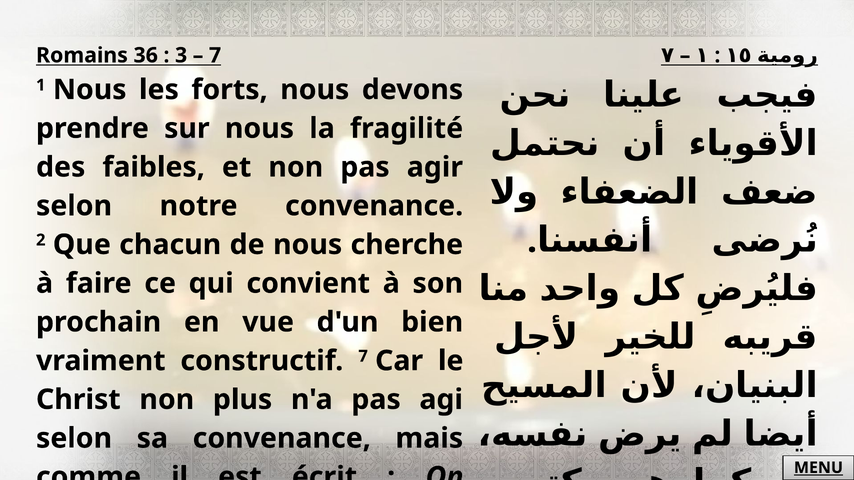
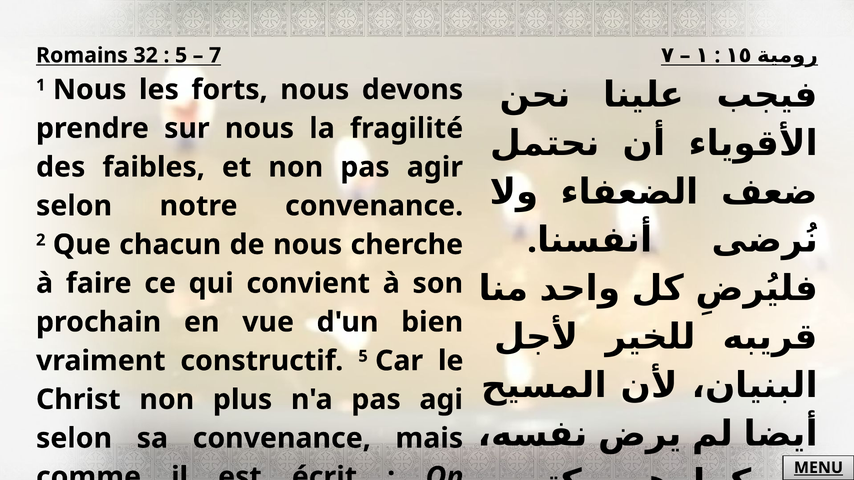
36: 36 -> 32 (146, 55)
3: 3 -> 5 (181, 55)
constructif 7: 7 -> 5 (363, 356)
